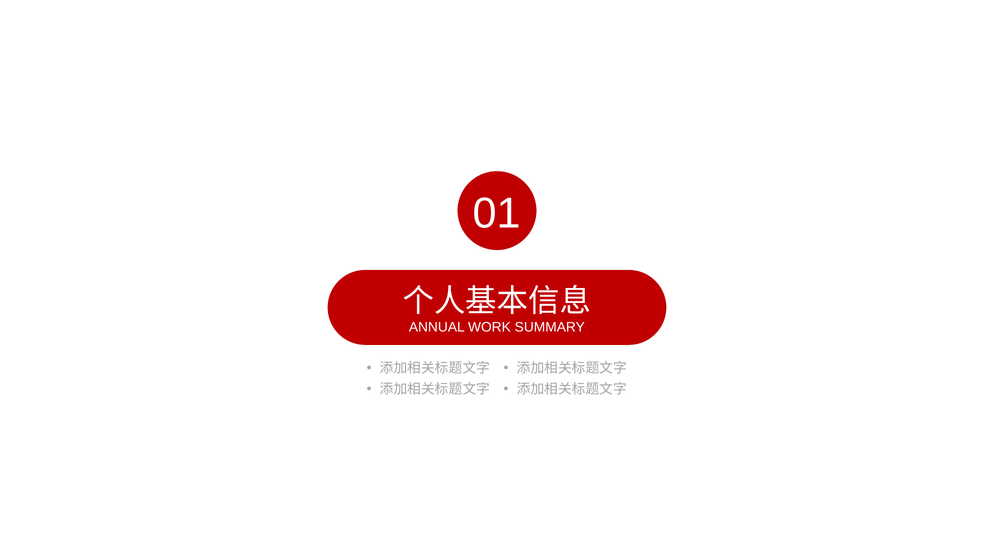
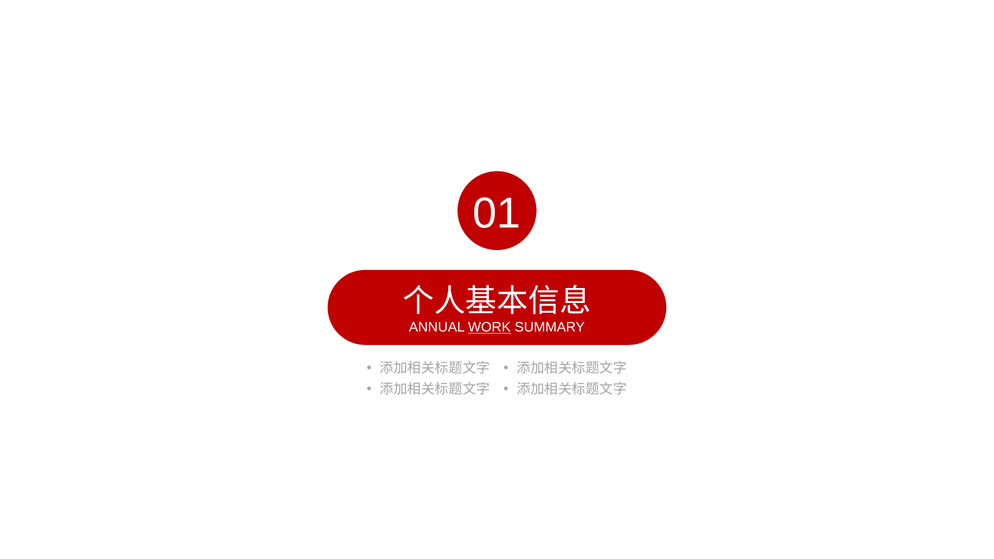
WORK underline: none -> present (489, 327)
